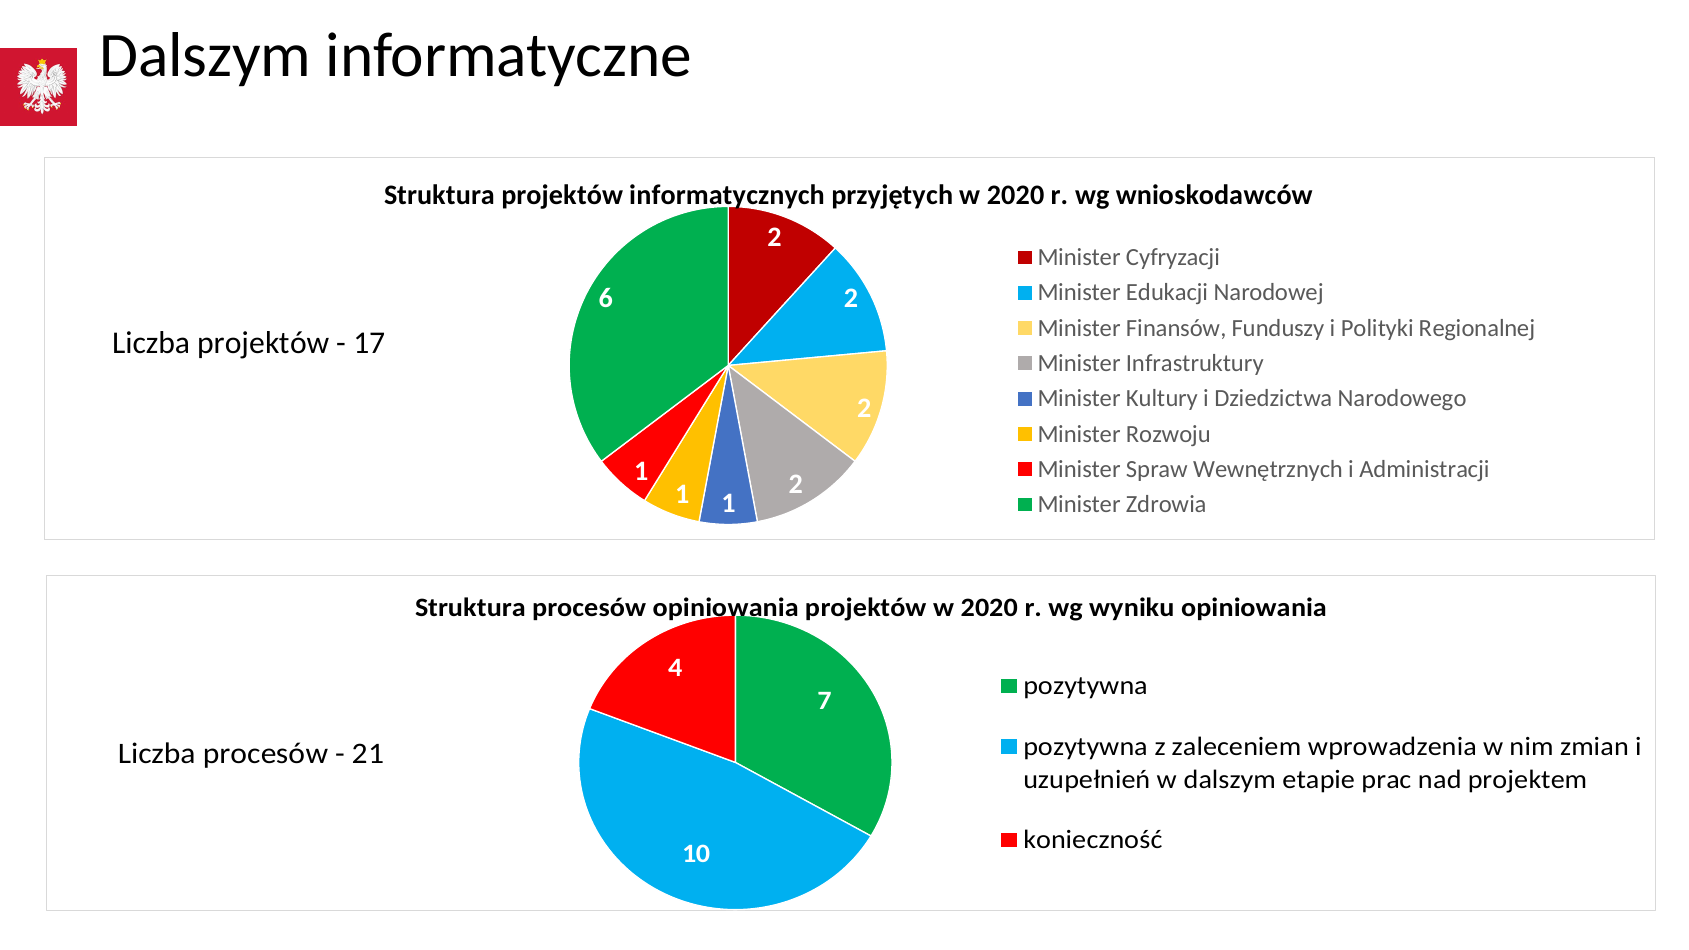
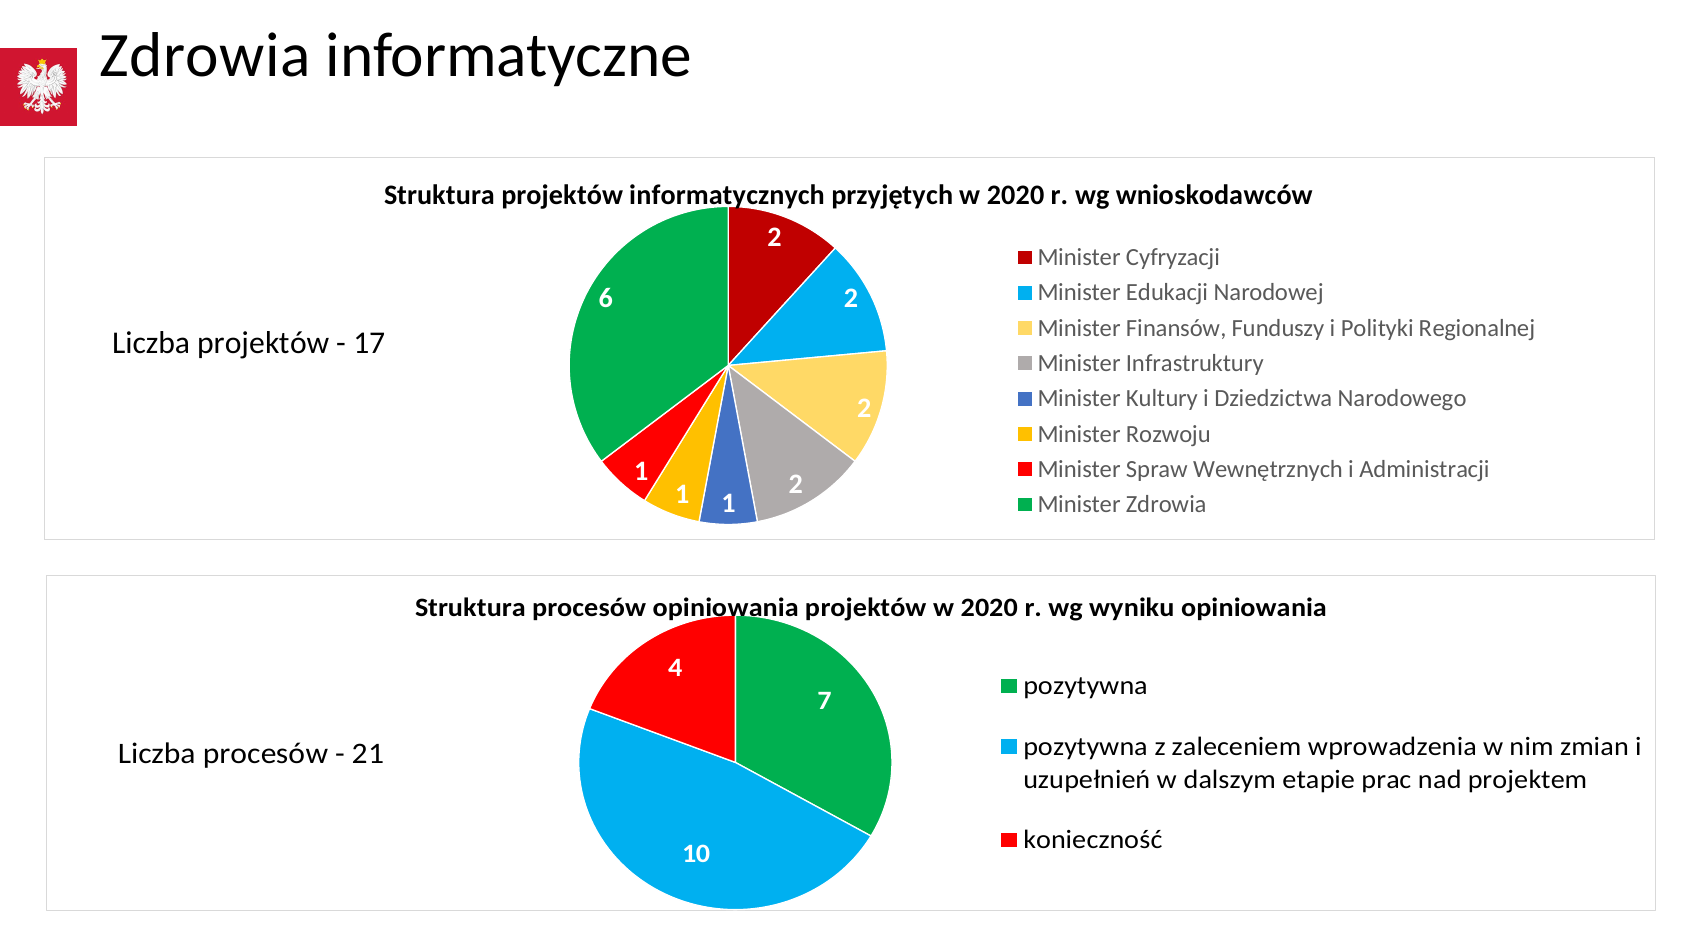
Dalszym: Dalszym -> Zdrowia (205, 55)
